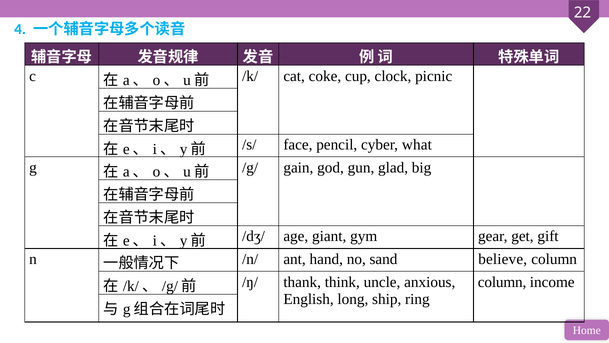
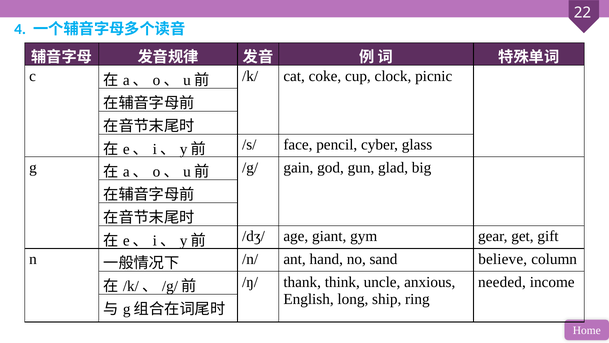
what: what -> glass (417, 145)
column: column -> needed (502, 282)
